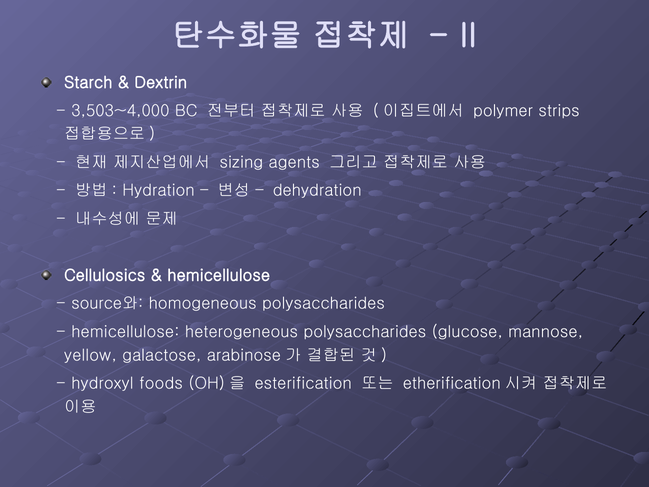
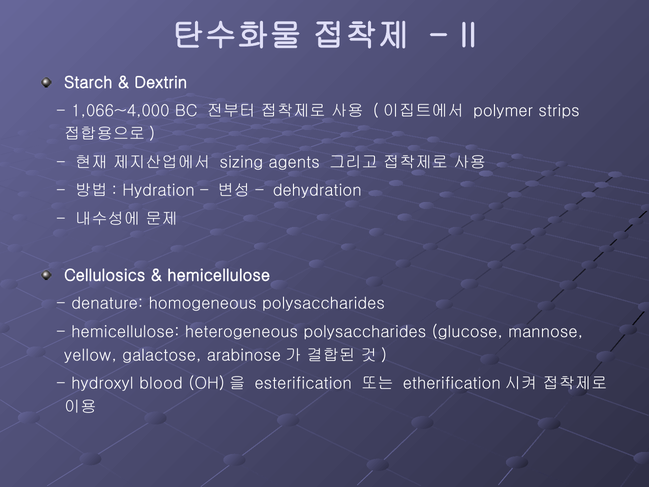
3,503~4,000: 3,503~4,000 -> 1,066~4,000 (120, 111)
source와: source와 -> denature (107, 303)
foods: foods -> blood (161, 383)
